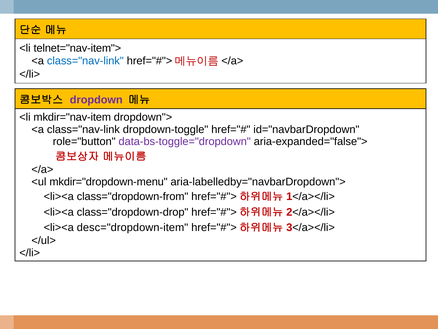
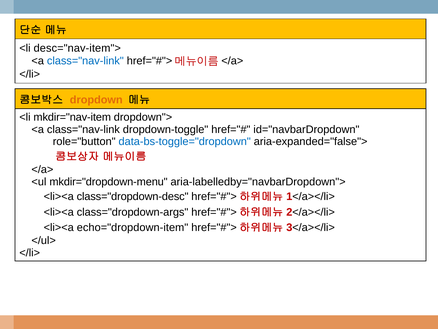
telnet="nav-item">: telnet="nav-item"> -> desc="nav-item"> (77, 48)
dropdown colour: purple -> orange (96, 100)
data-bs-toggle="dropdown colour: purple -> blue (185, 141)
class="dropdown-from: class="dropdown-from -> class="dropdown-desc (133, 196)
class="dropdown-drop: class="dropdown-drop -> class="dropdown-args (133, 212)
desc="dropdown-item: desc="dropdown-item -> echo="dropdown-item (133, 227)
